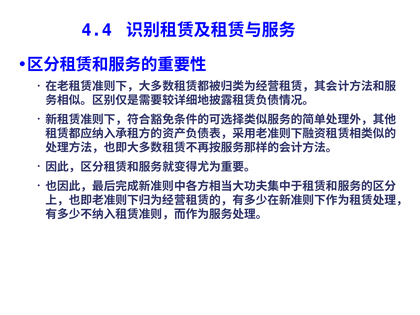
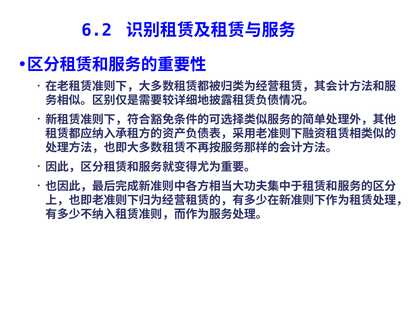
4.4: 4.4 -> 6.2 (97, 30)
